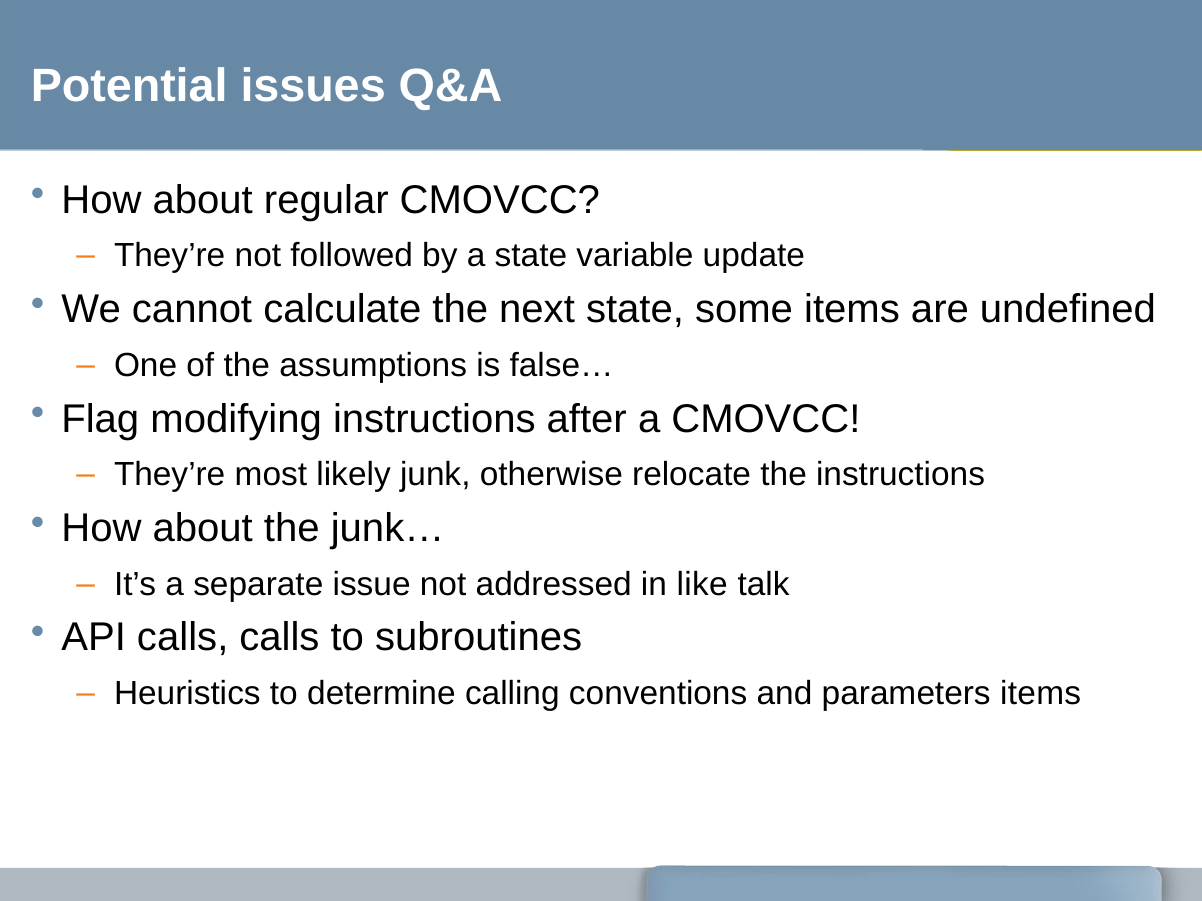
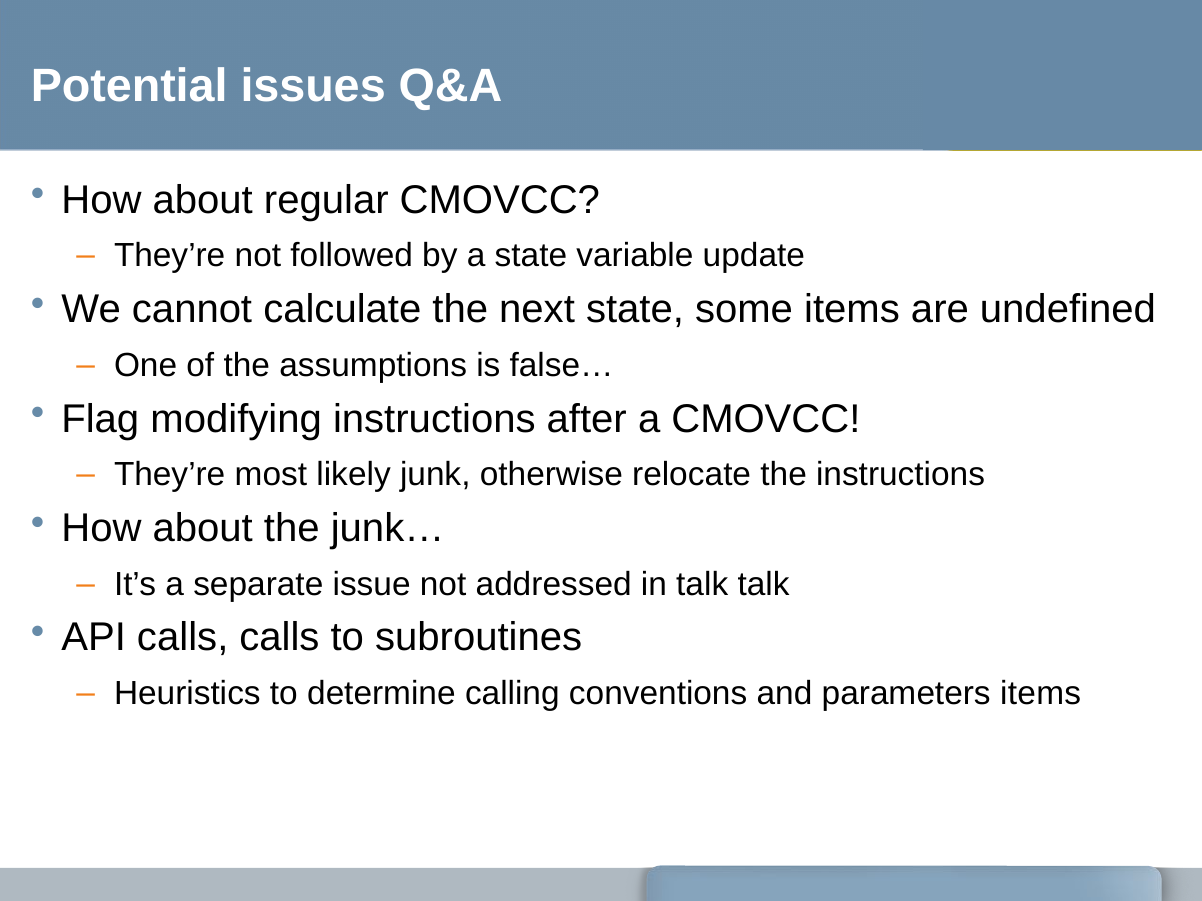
in like: like -> talk (702, 584)
